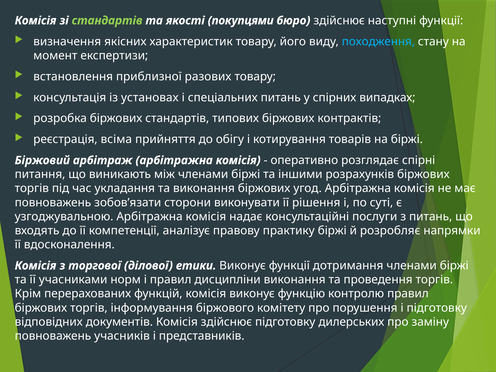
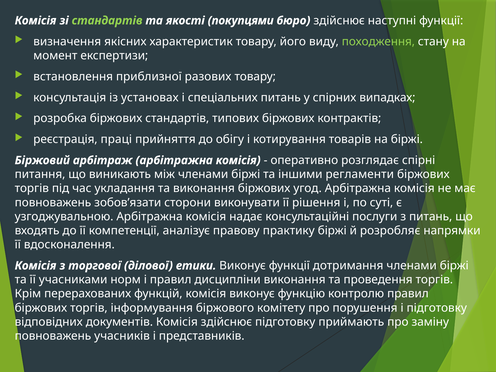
походження colour: light blue -> light green (378, 42)
всіма: всіма -> праці (116, 139)
розрахунків: розрахунків -> регламенти (360, 174)
дилерських: дилерських -> приймають (351, 322)
